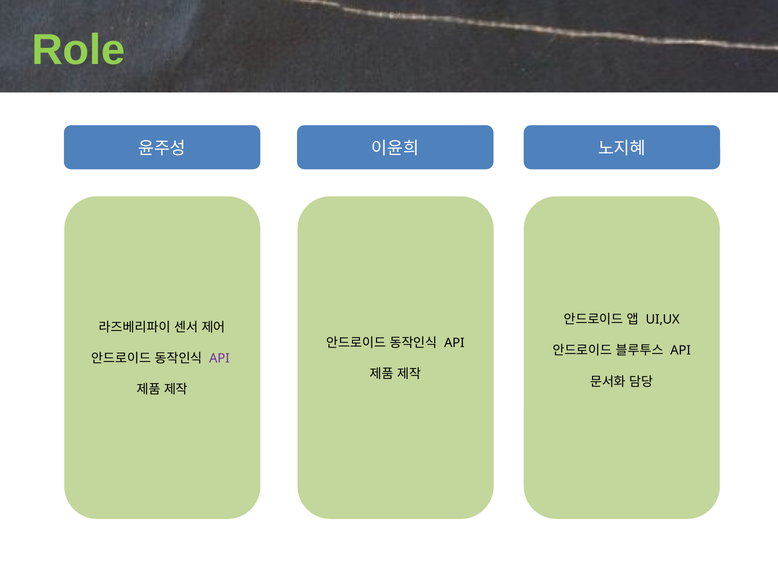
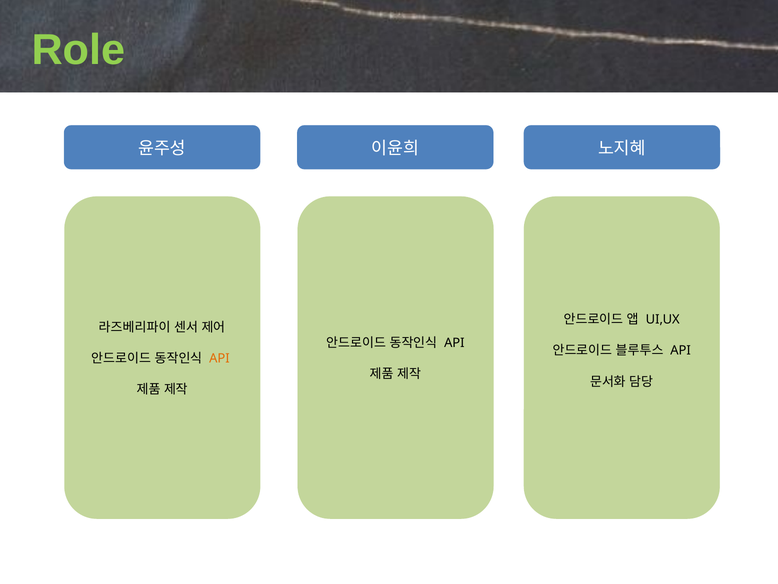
API colour: purple -> orange (219, 358)
